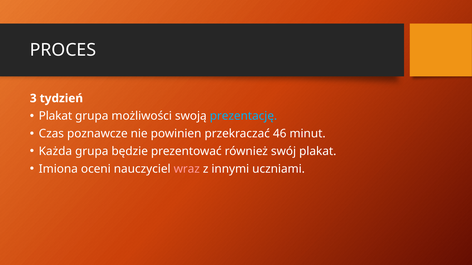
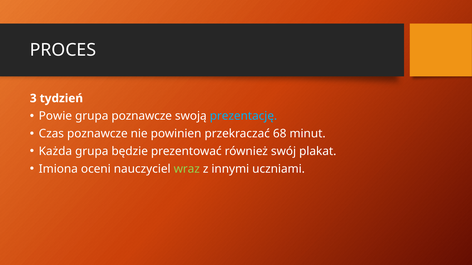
Plakat: Plakat -> Powie (55, 116)
grupa możliwości: możliwości -> poznawcze (142, 116)
46: 46 -> 68 (280, 134)
wraz colour: pink -> light green (187, 169)
